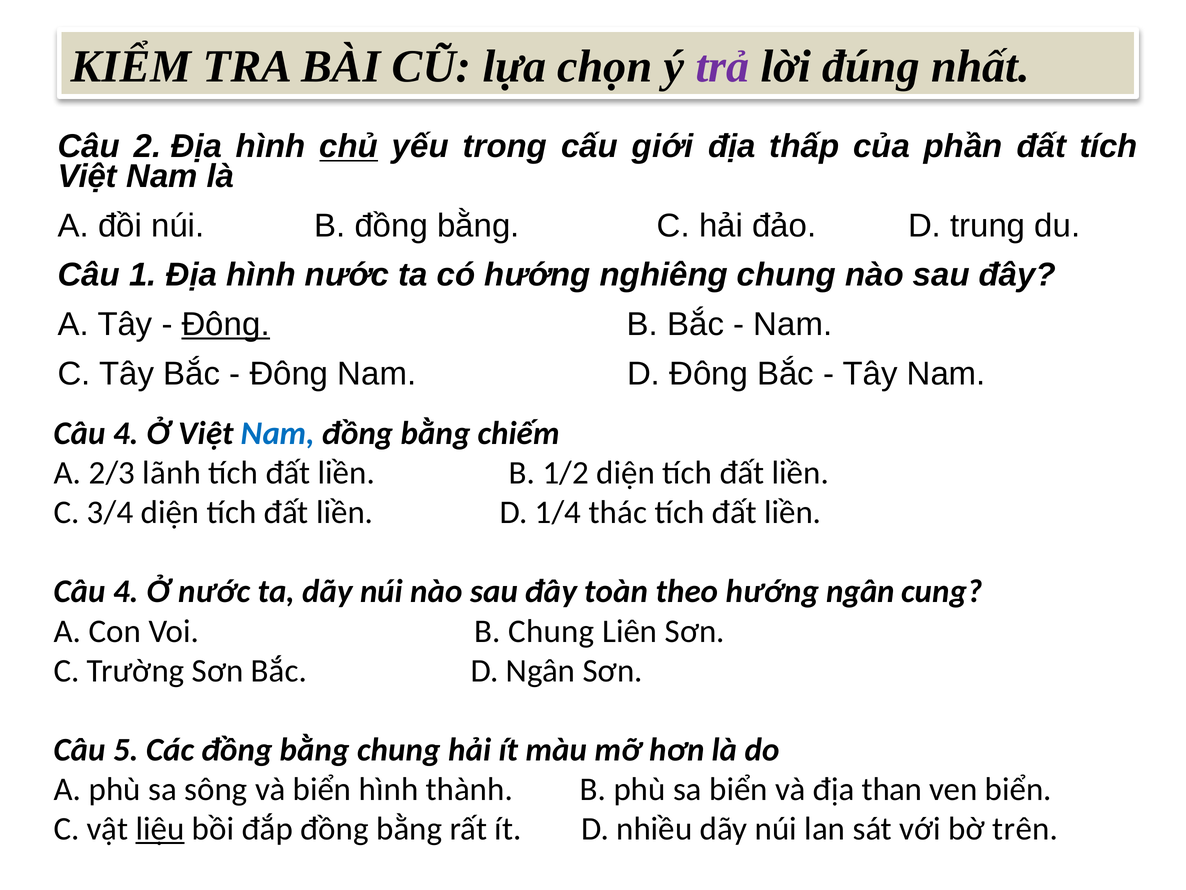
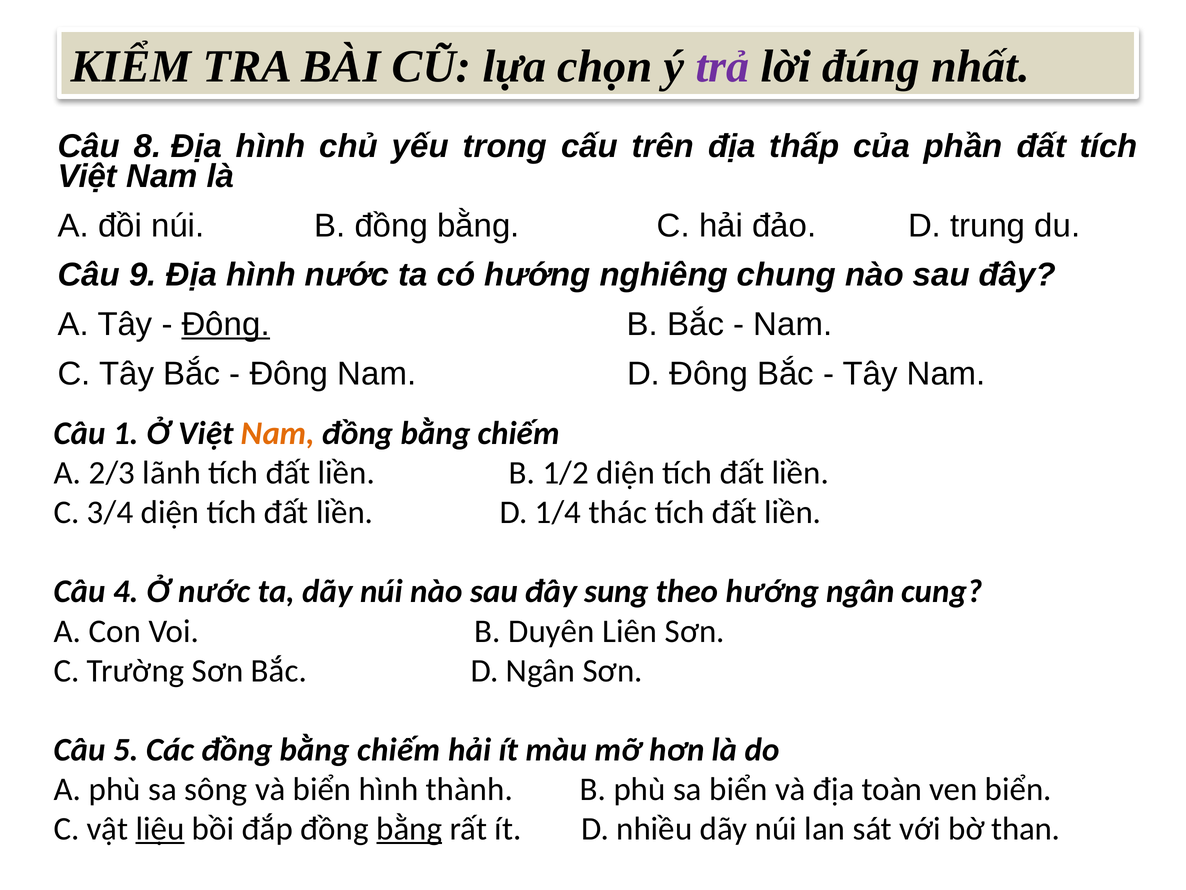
2: 2 -> 8 (148, 146)
chủ underline: present -> none (349, 146)
giới: giới -> trên (663, 146)
1: 1 -> 9 (143, 275)
4: 4 -> 1 (126, 433)
Nam colour: blue -> orange (278, 433)
toàn: toàn -> sung (617, 591)
B Chung: Chung -> Duyên (551, 631)
Các đồng bằng chung: chung -> chiếm (399, 749)
than: than -> toàn (892, 789)
bằng underline: none -> present (409, 829)
trên: trên -> than (1026, 829)
